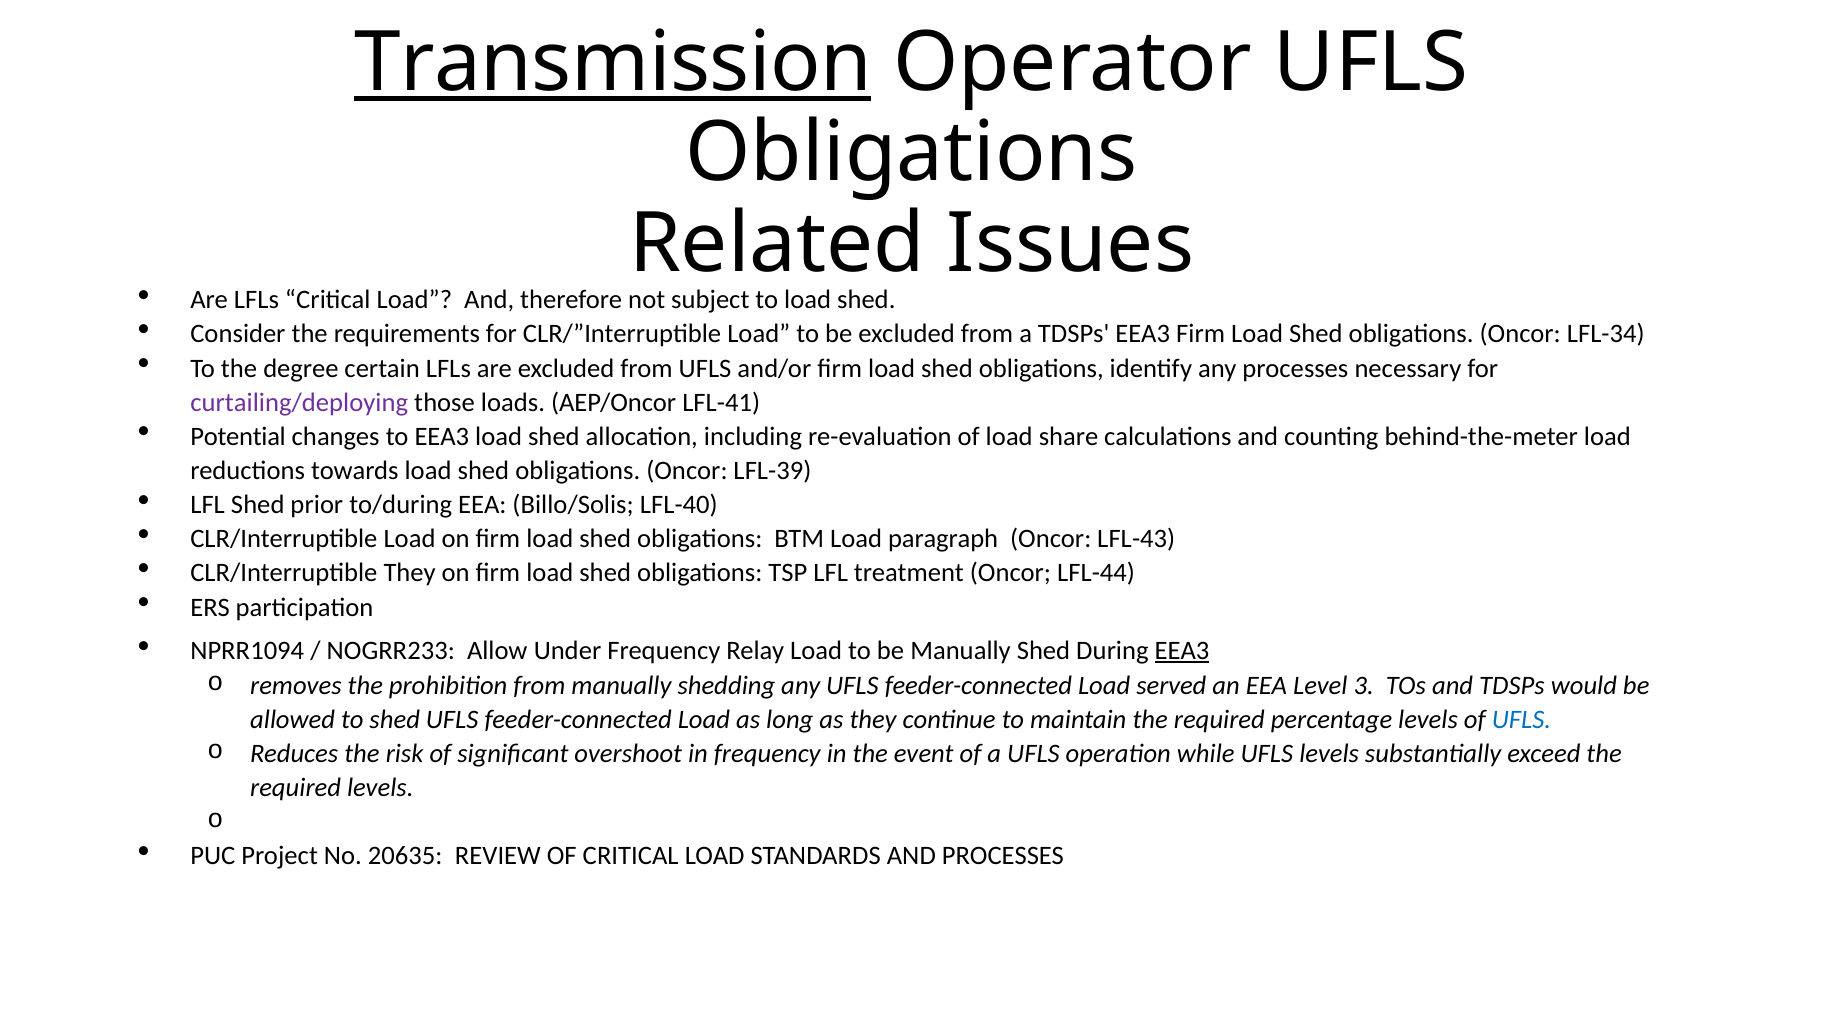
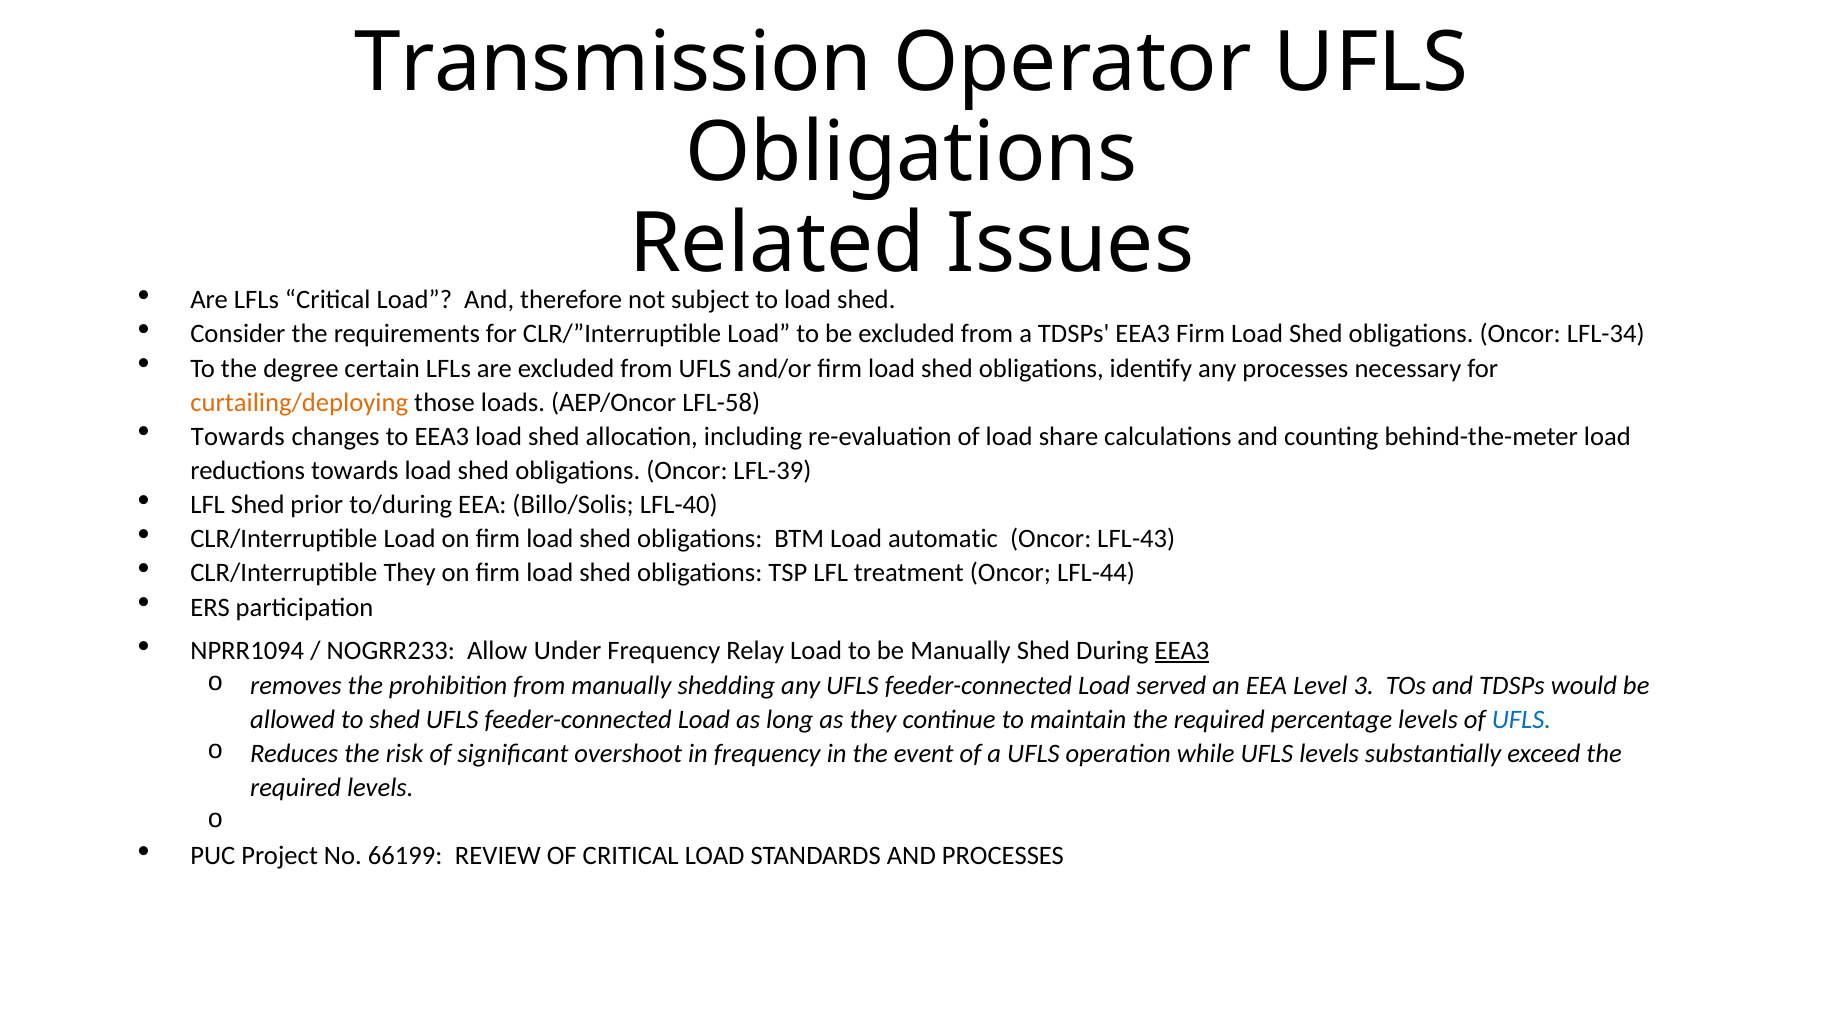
Transmission underline: present -> none (613, 63)
curtailing/deploying colour: purple -> orange (299, 402)
LFL-41: LFL-41 -> LFL-58 (721, 402)
Potential: Potential -> Towards (238, 437)
paragraph: paragraph -> automatic (943, 539)
20635: 20635 -> 66199 (405, 856)
